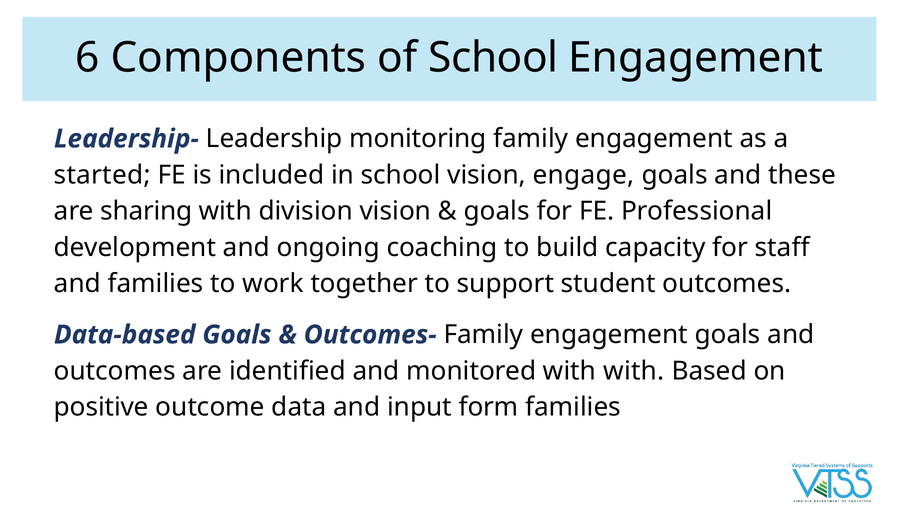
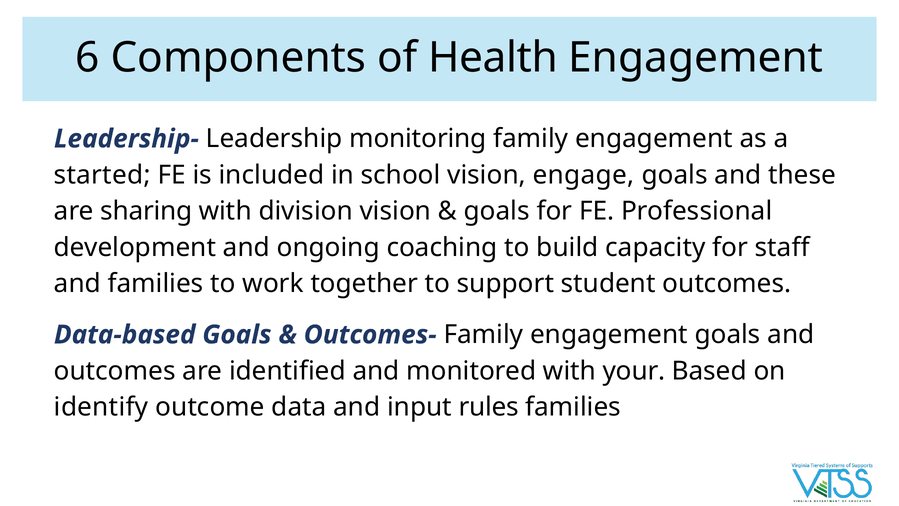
of School: School -> Health (493, 57)
with with: with -> your (634, 371)
positive: positive -> identify (101, 407)
form: form -> rules (489, 407)
